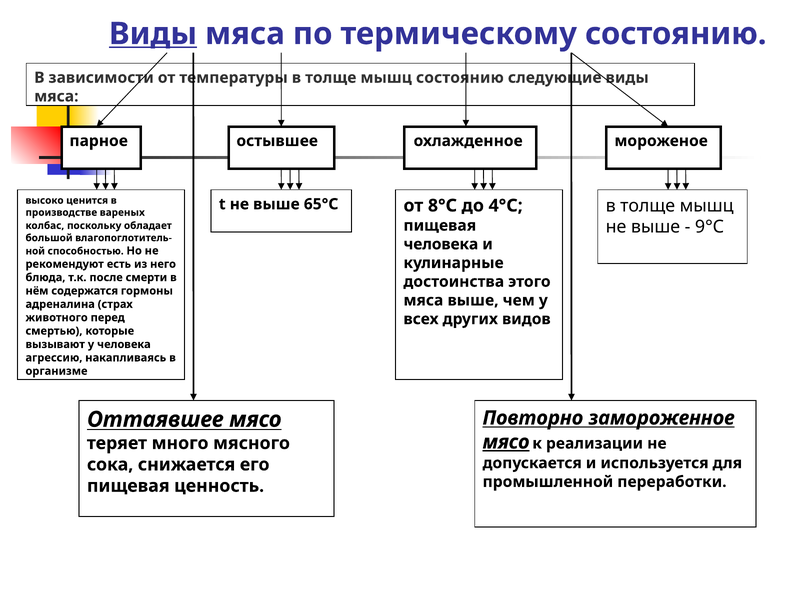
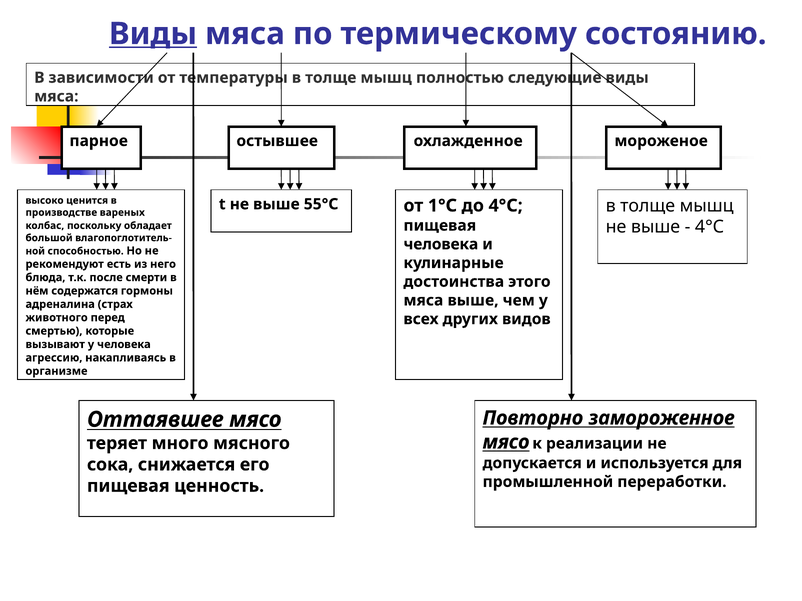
мышц состоянию: состоянию -> полностью (460, 78)
65°С: 65°С -> 55°С (321, 204)
8°С: 8°С -> 1°С (442, 206)
9°С: 9°С -> 4°С (710, 227)
мясо underline: present -> none (506, 442)
